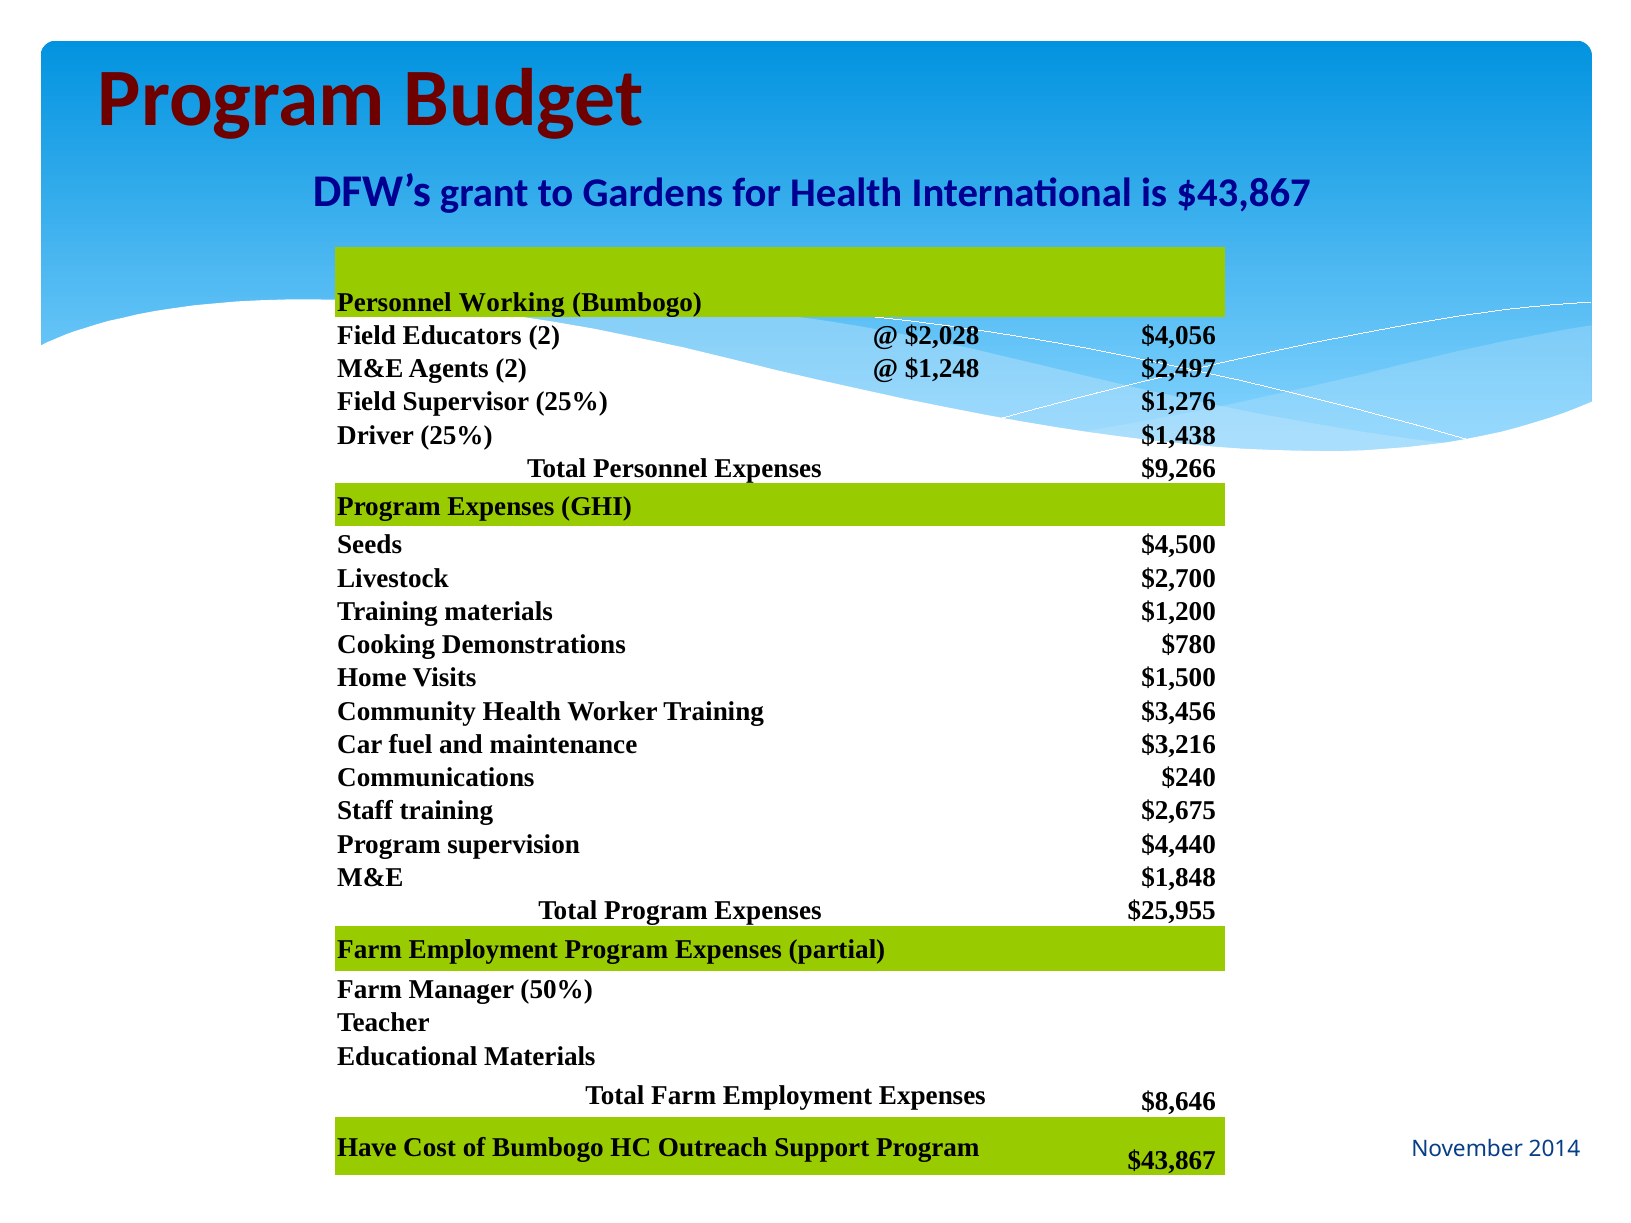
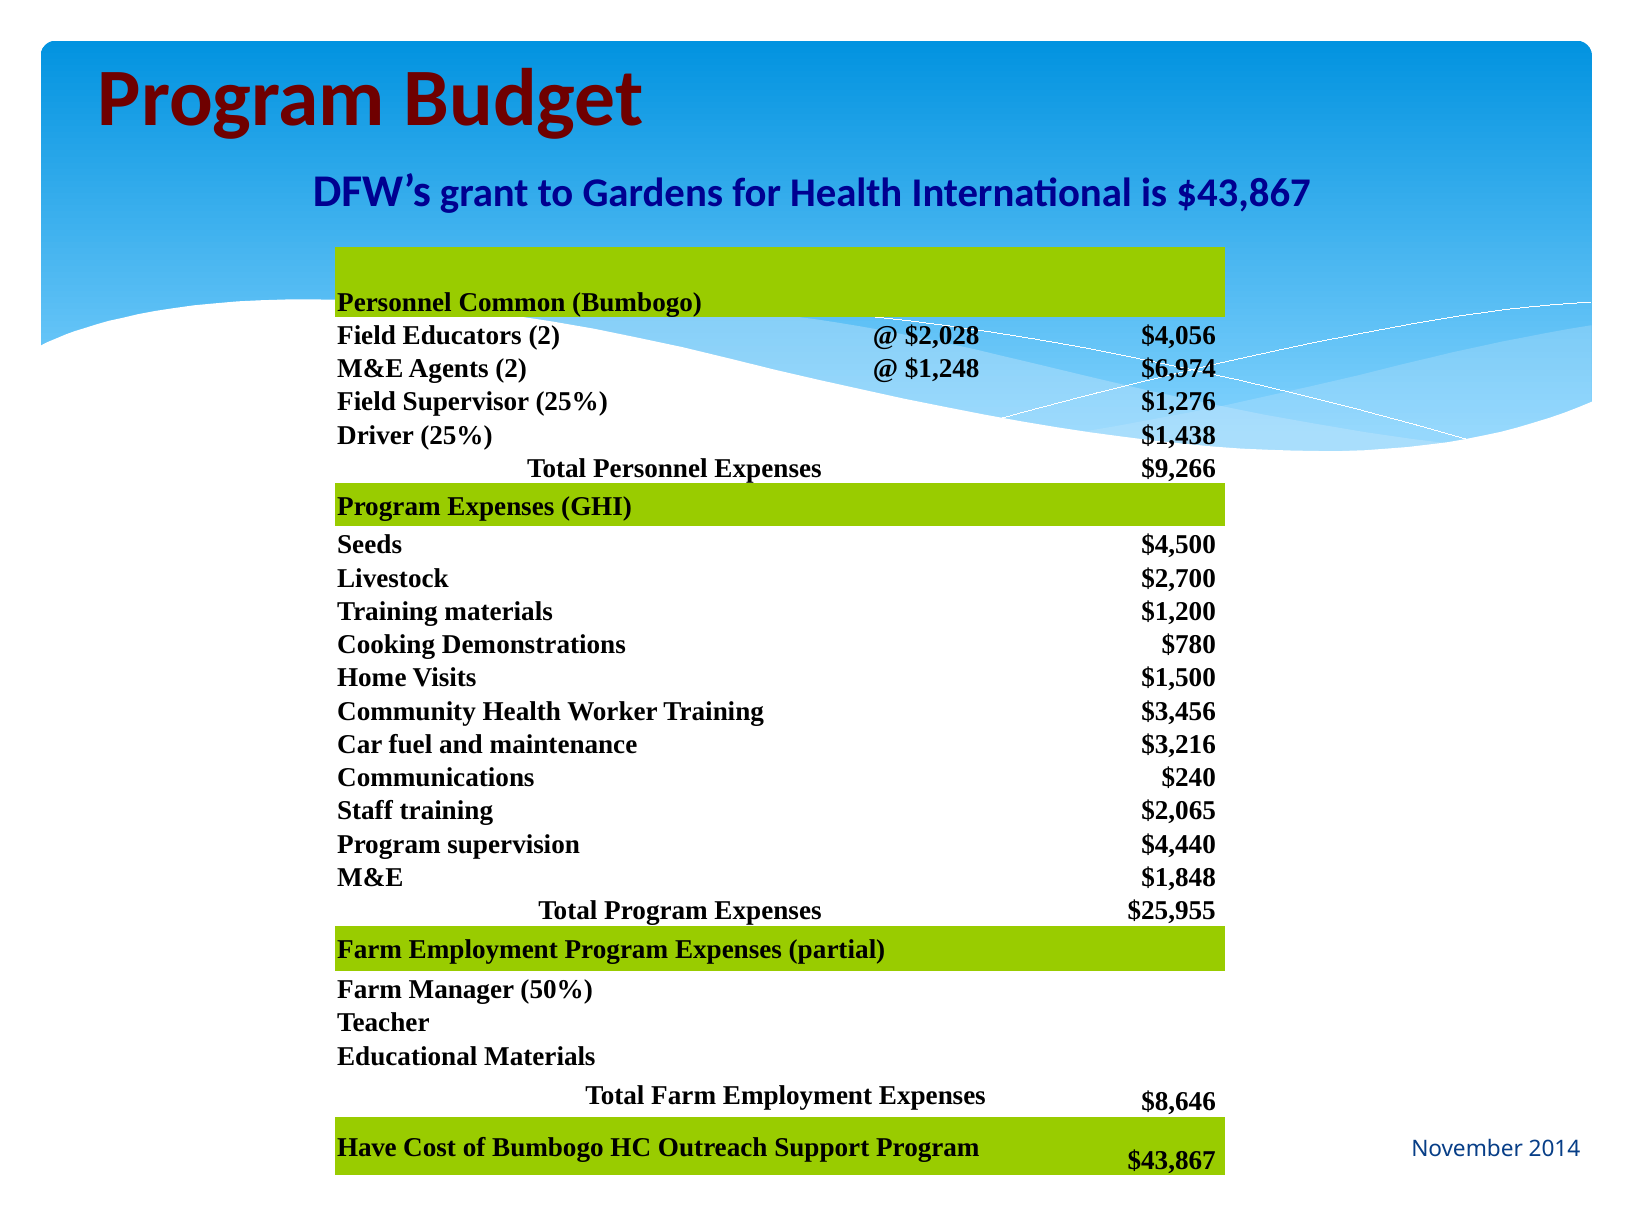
Working: Working -> Common (512, 302)
$2,497: $2,497 -> $6,974 (1179, 369)
$2,675: $2,675 -> $2,065 (1179, 811)
